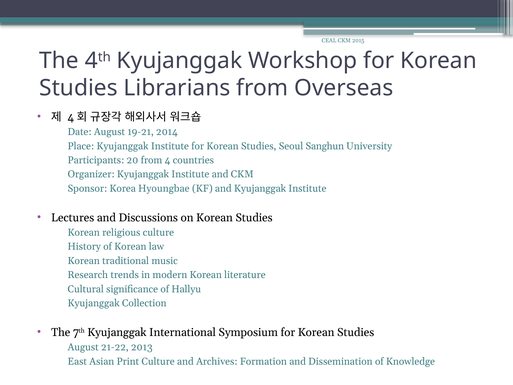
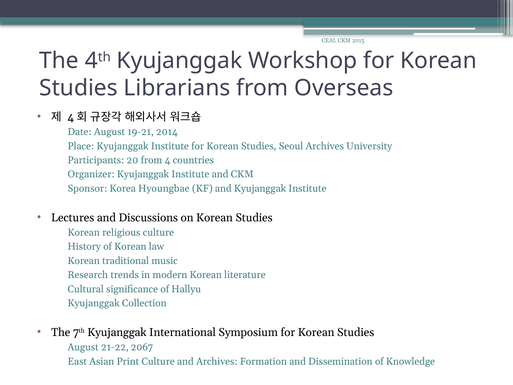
Seoul Sanghun: Sanghun -> Archives (325, 146)
2013: 2013 -> 2067 (142, 347)
